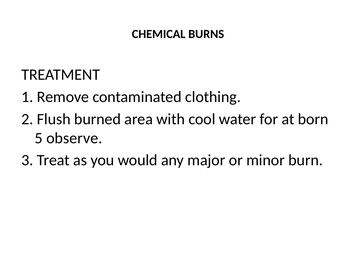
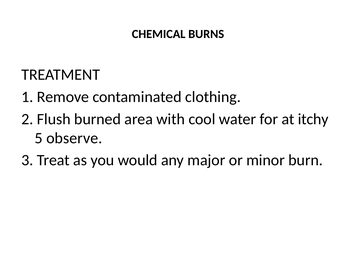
born: born -> itchy (313, 119)
